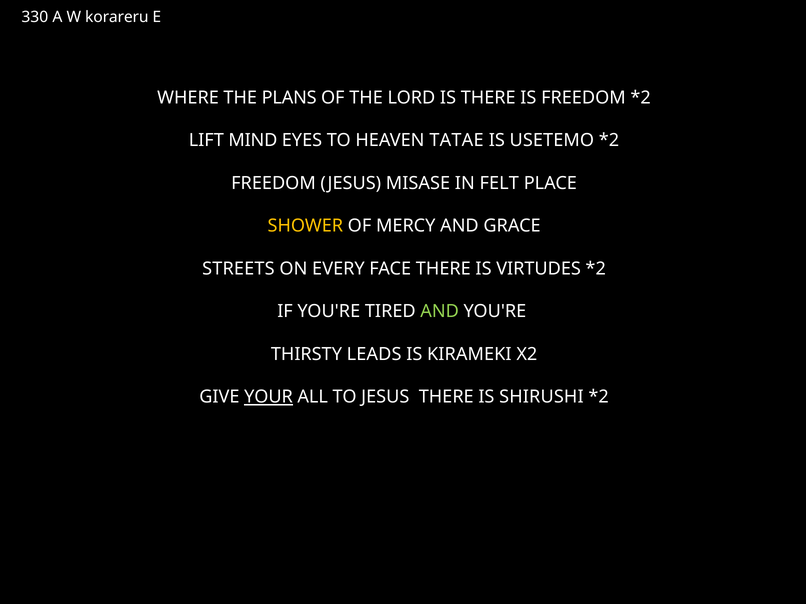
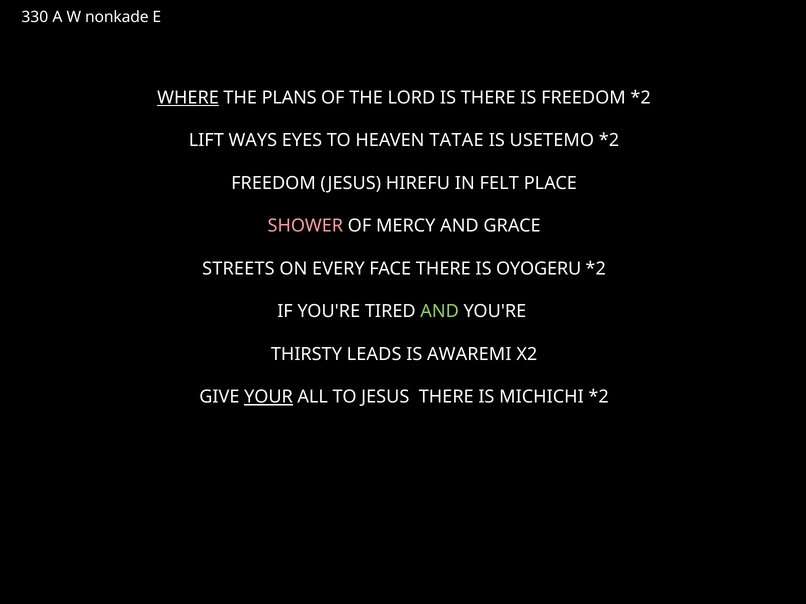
korareru: korareru -> nonkade (117, 17)
WHERE underline: none -> present (188, 98)
MIND: MIND -> WAYS (253, 140)
MISASE: MISASE -> HIREFU (418, 183)
SHOWER colour: yellow -> pink (305, 226)
VIRTUDES: VIRTUDES -> OYOGERU (539, 269)
KIRAMEKI: KIRAMEKI -> AWAREMI (469, 354)
SHIRUSHI: SHIRUSHI -> MICHICHI (541, 397)
